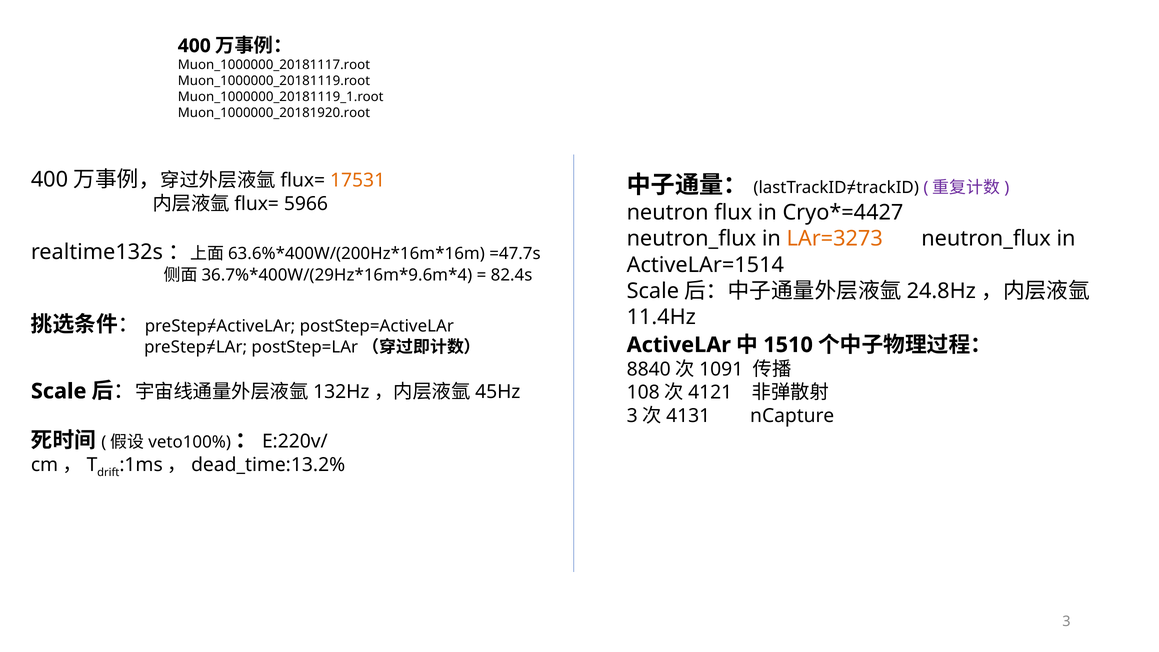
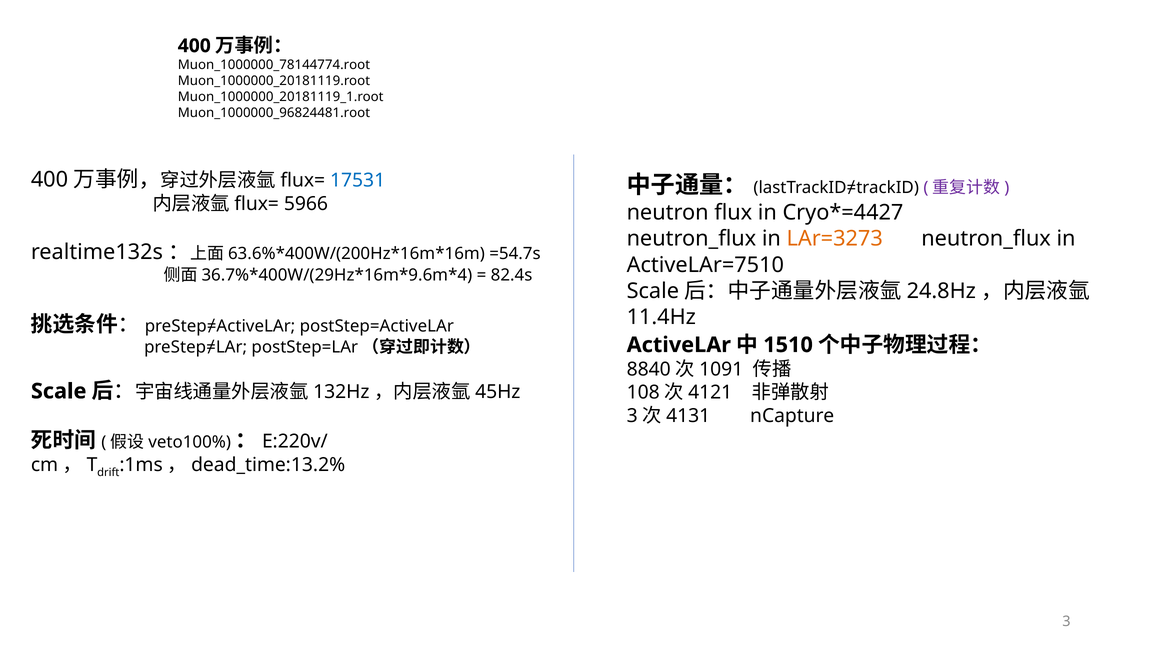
Muon_1000000_20181117.root: Muon_1000000_20181117.root -> Muon_1000000_78144774.root (274, 65)
Muon_1000000_20181920.root: Muon_1000000_20181920.root -> Muon_1000000_96824481.root (274, 113)
17531 colour: orange -> blue (358, 180)
=47.7s: =47.7s -> =54.7s (515, 254)
ActiveLAr=1514: ActiveLAr=1514 -> ActiveLAr=7510 (705, 265)
